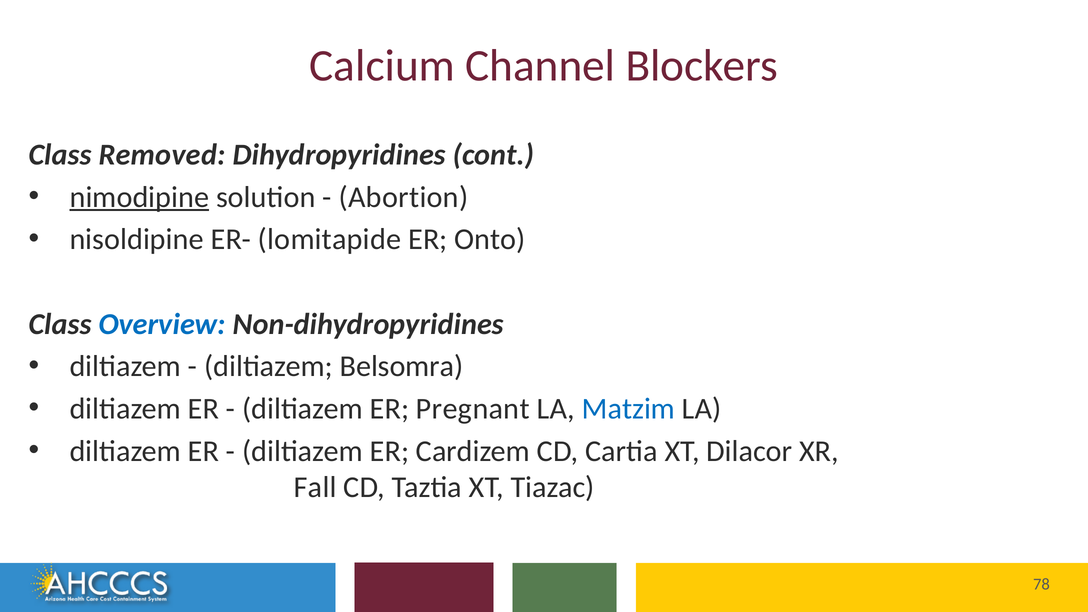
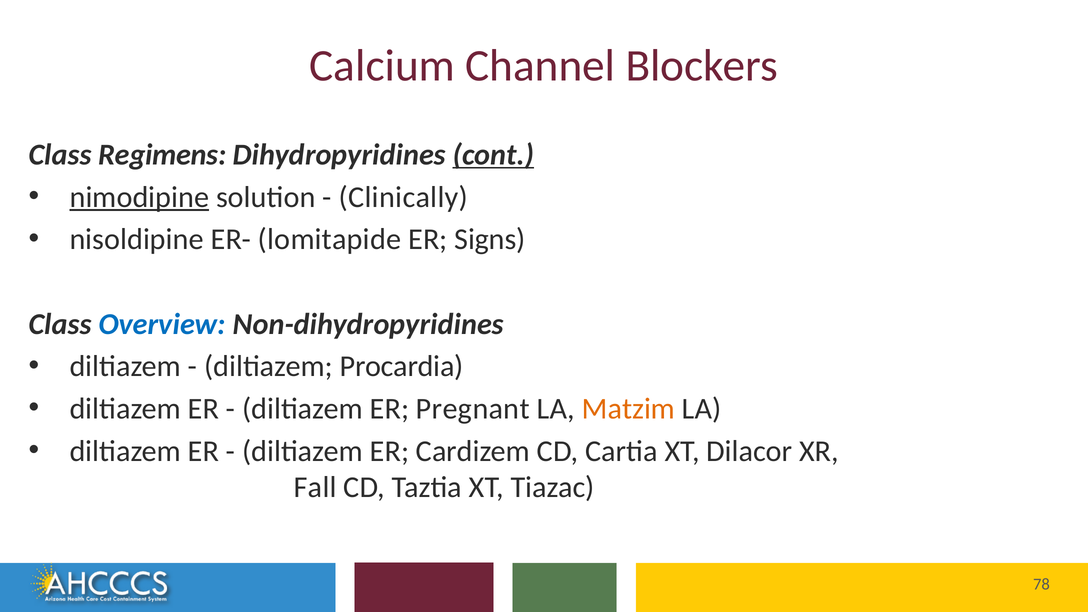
Removed: Removed -> Regimens (162, 155)
cont underline: none -> present (493, 155)
Abortion: Abortion -> Clinically (403, 197)
Onto: Onto -> Signs (490, 239)
Belsomra: Belsomra -> Procardia (402, 366)
Matzim colour: blue -> orange (628, 409)
